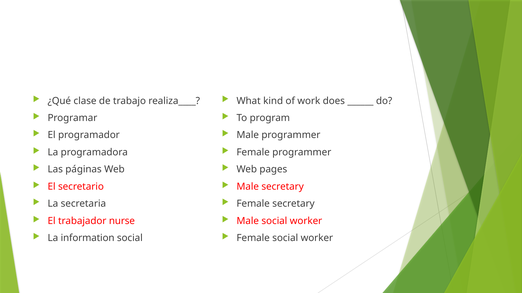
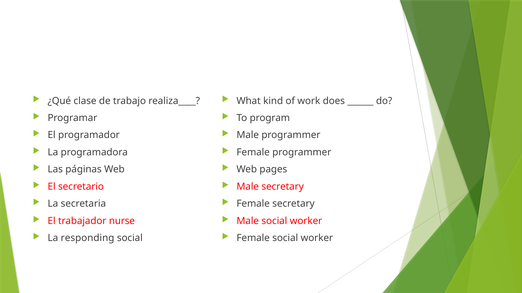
information: information -> responding (88, 239)
